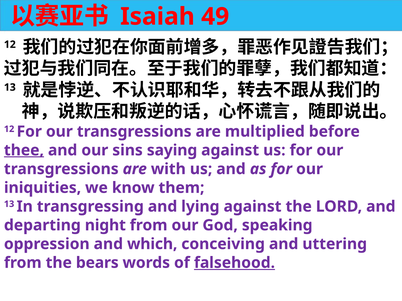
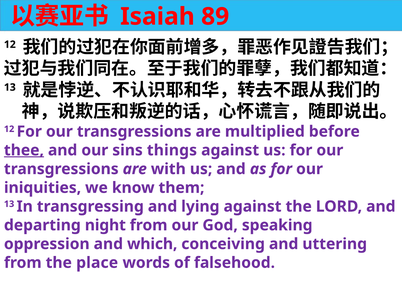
49: 49 -> 89 (215, 17)
saying: saying -> things (172, 150)
bears: bears -> place (97, 263)
falsehood underline: present -> none (234, 263)
